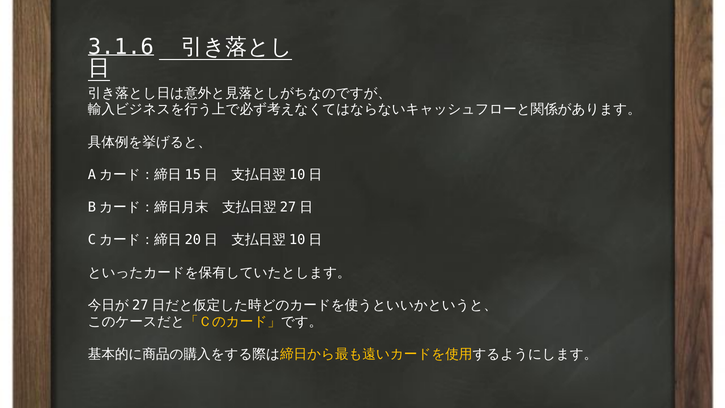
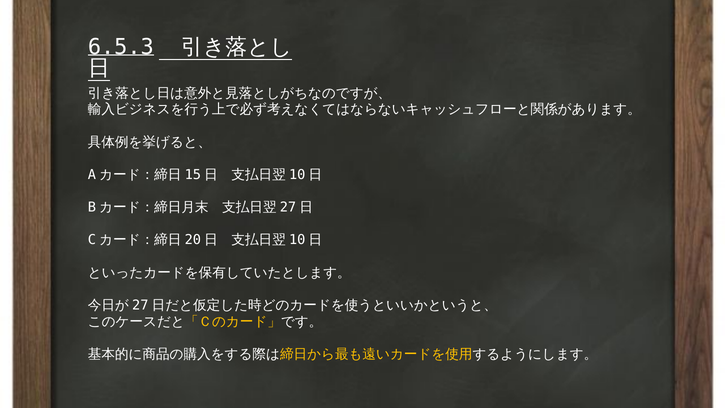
3.1.6: 3.1.6 -> 6.5.3 (121, 47)
